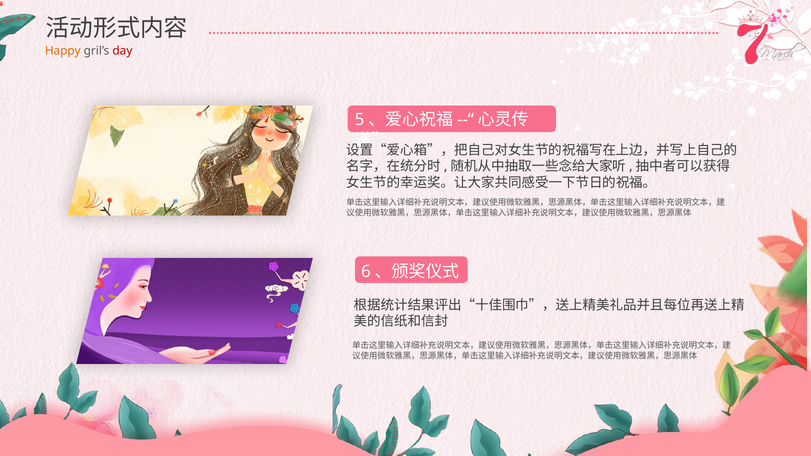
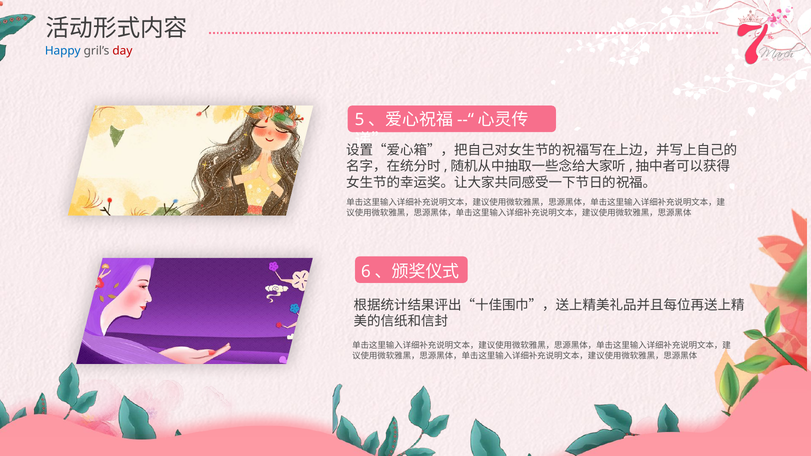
Happy colour: orange -> blue (63, 51)
